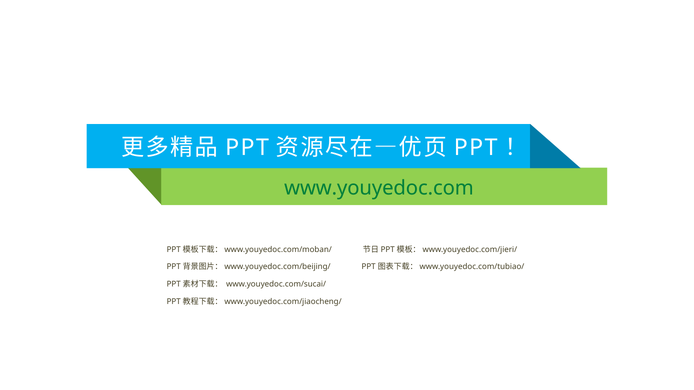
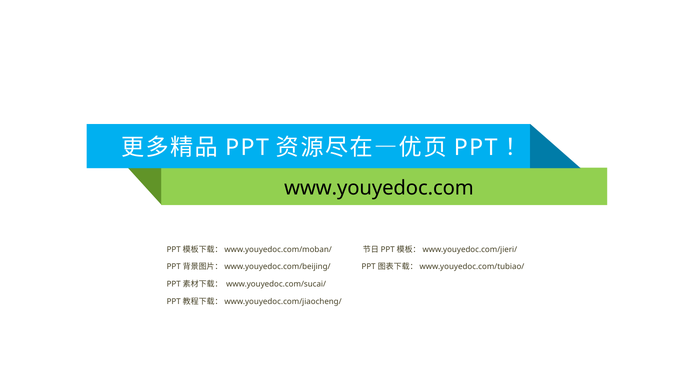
www.youyedoc.com colour: green -> black (379, 188)
